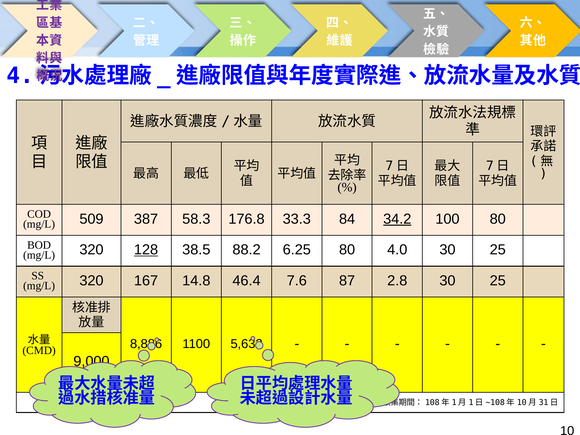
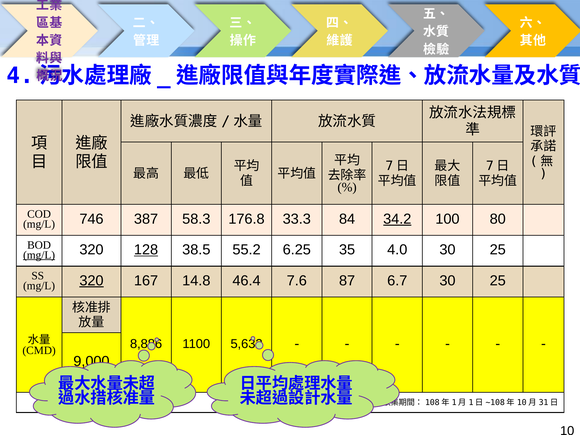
509: 509 -> 746 (91, 219)
mg/L underline: none -> present (39, 255)
88.2: 88.2 -> 55.2 (247, 250)
6.25 80: 80 -> 35 (347, 250)
320 underline: none -> present (91, 281)
2.8: 2.8 -> 6.7 (397, 281)
